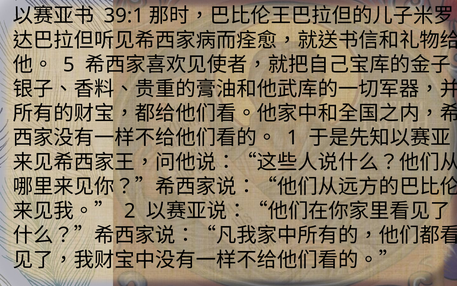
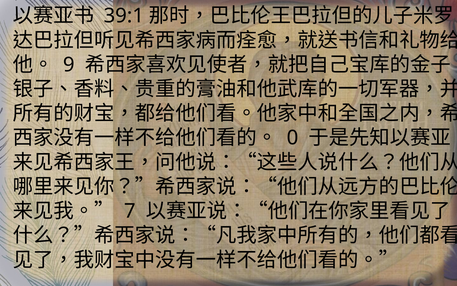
5: 5 -> 9 (69, 65)
1: 1 -> 0 (292, 138)
2: 2 -> 7 (130, 211)
